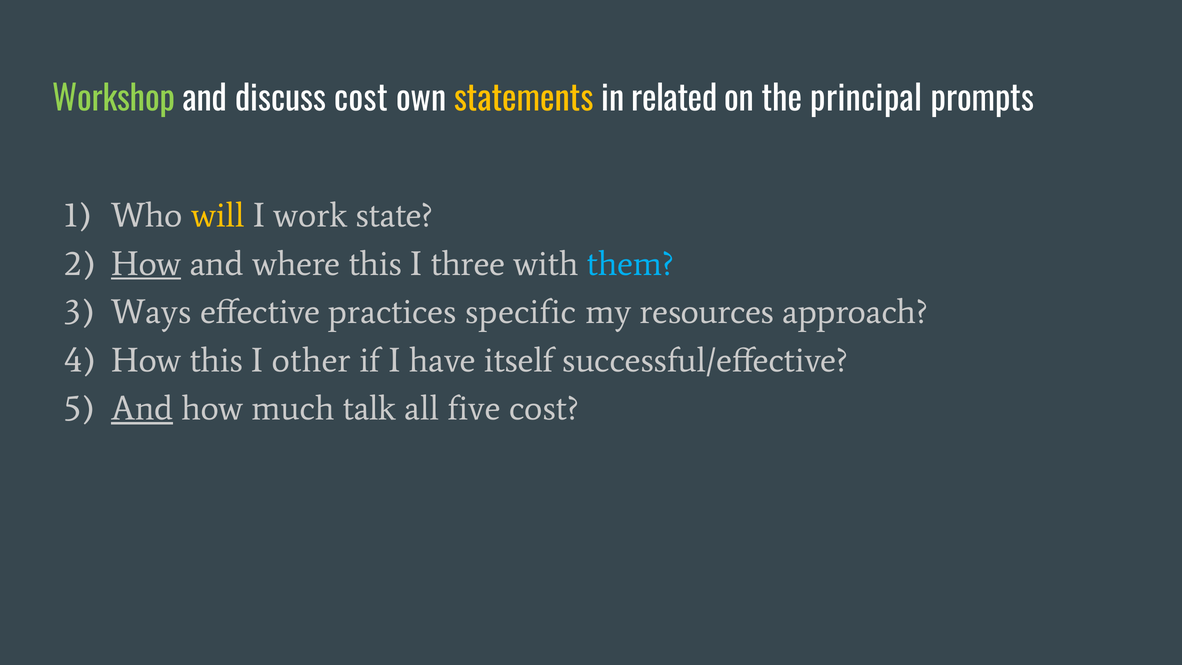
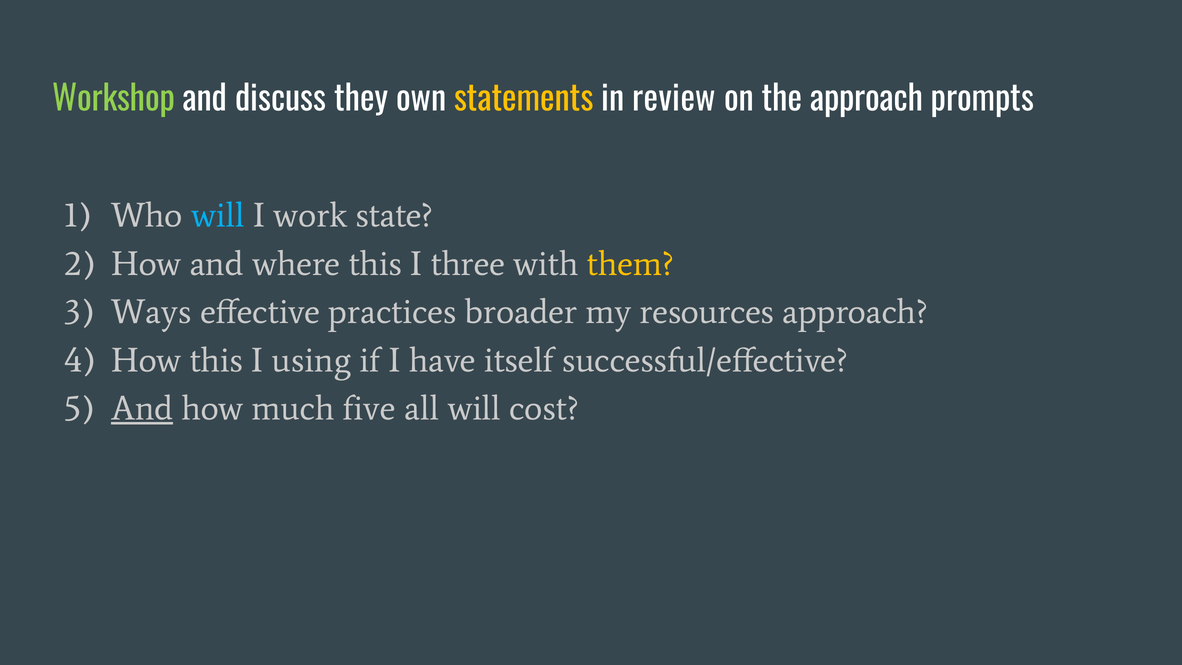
discuss cost: cost -> they (361, 99)
related: related -> review (674, 99)
the principal: principal -> approach (867, 99)
will colour: yellow -> light blue (218, 215)
How underline: present -> none (146, 264)
them colour: light blue -> yellow (630, 264)
specific: specific -> broader (521, 312)
other: other -> using (311, 360)
talk: talk -> five (369, 408)
all five: five -> will (474, 408)
